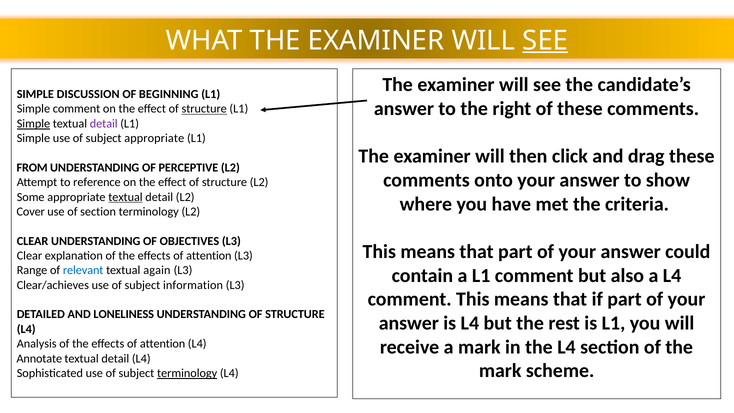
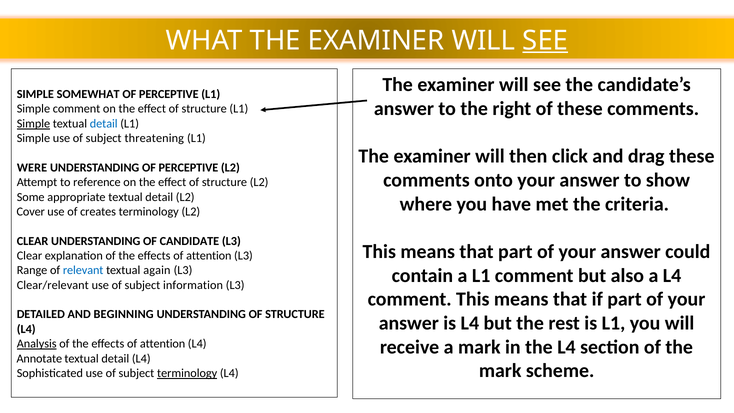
DISCUSSION: DISCUSSION -> SOMEWHAT (88, 94)
BEGINNING: BEGINNING -> PERCEPTIVE (169, 94)
structure underline: present -> none (204, 109)
detail colour: purple -> blue (104, 124)
subject appropriate: appropriate -> threatening (154, 138)
FROM: FROM -> WERE (32, 168)
textual underline: present -> none (125, 197)
of section: section -> creates (98, 212)
OBJECTIVES: OBJECTIVES -> CANDIDATE (189, 241)
Clear/achieves: Clear/achieves -> Clear/relevant (53, 285)
LONELINESS: LONELINESS -> BEGINNING (124, 314)
Analysis underline: none -> present (37, 344)
